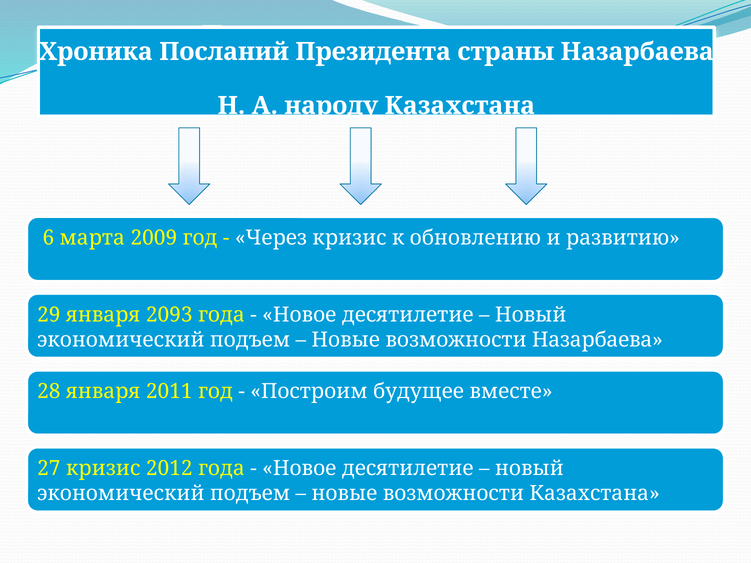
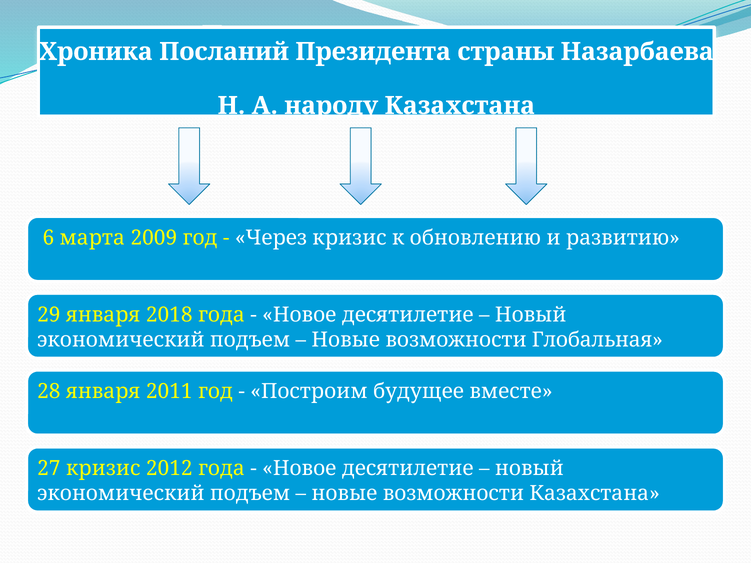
2093: 2093 -> 2018 (169, 315)
возможности Назарбаева: Назарбаева -> Глобальная (597, 340)
